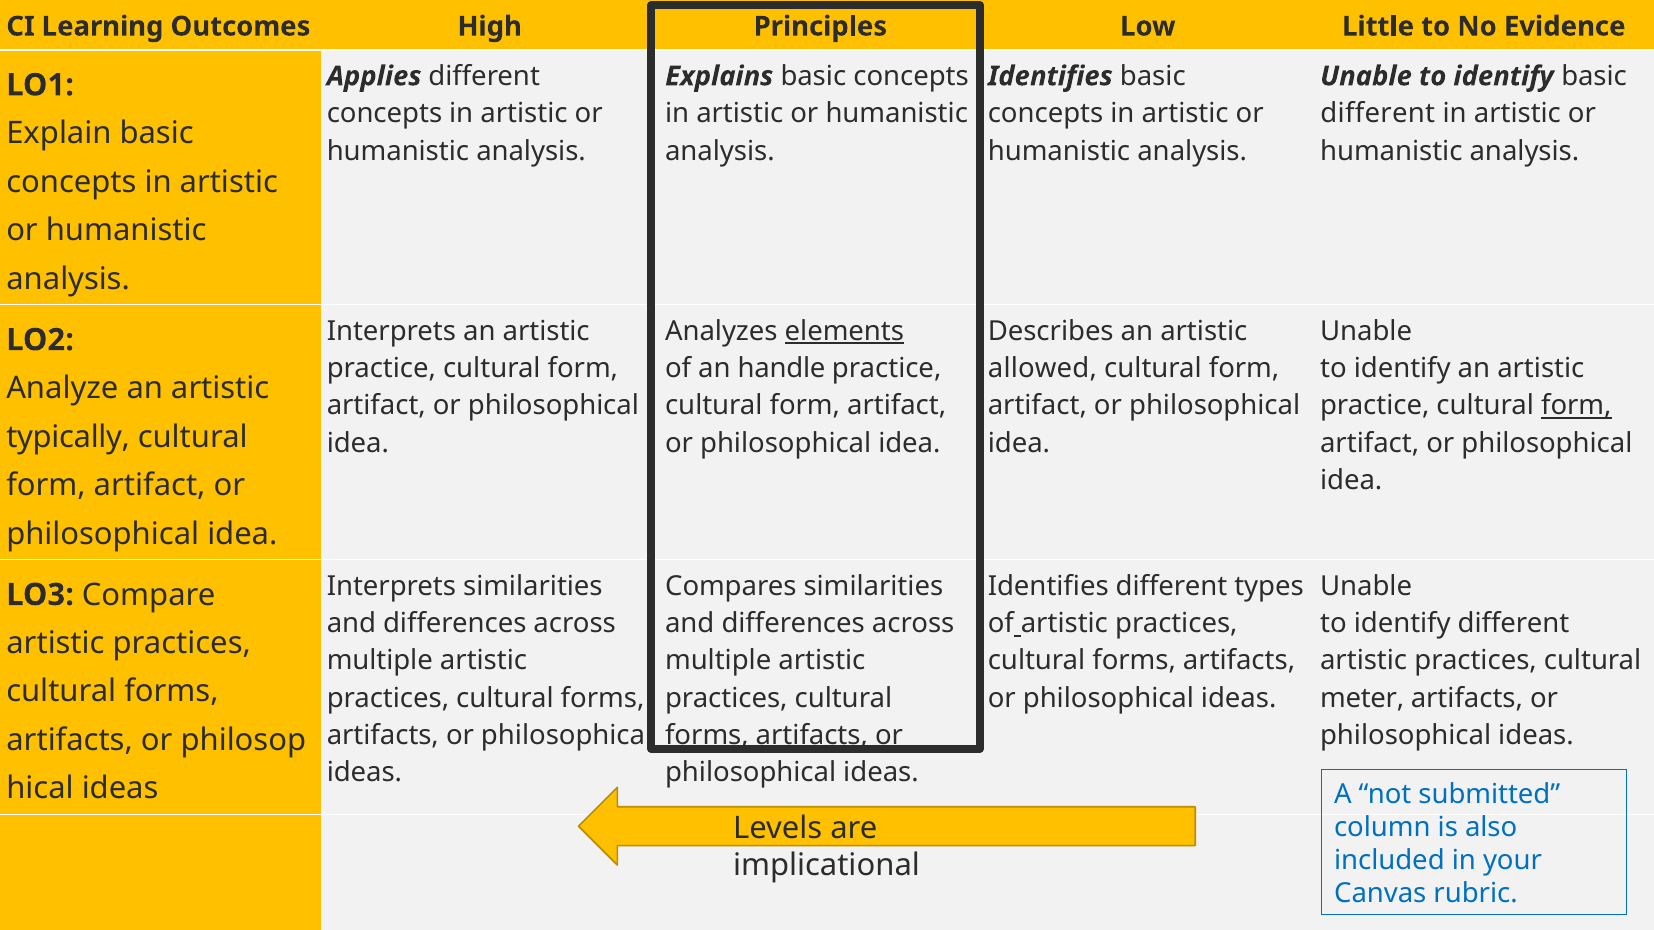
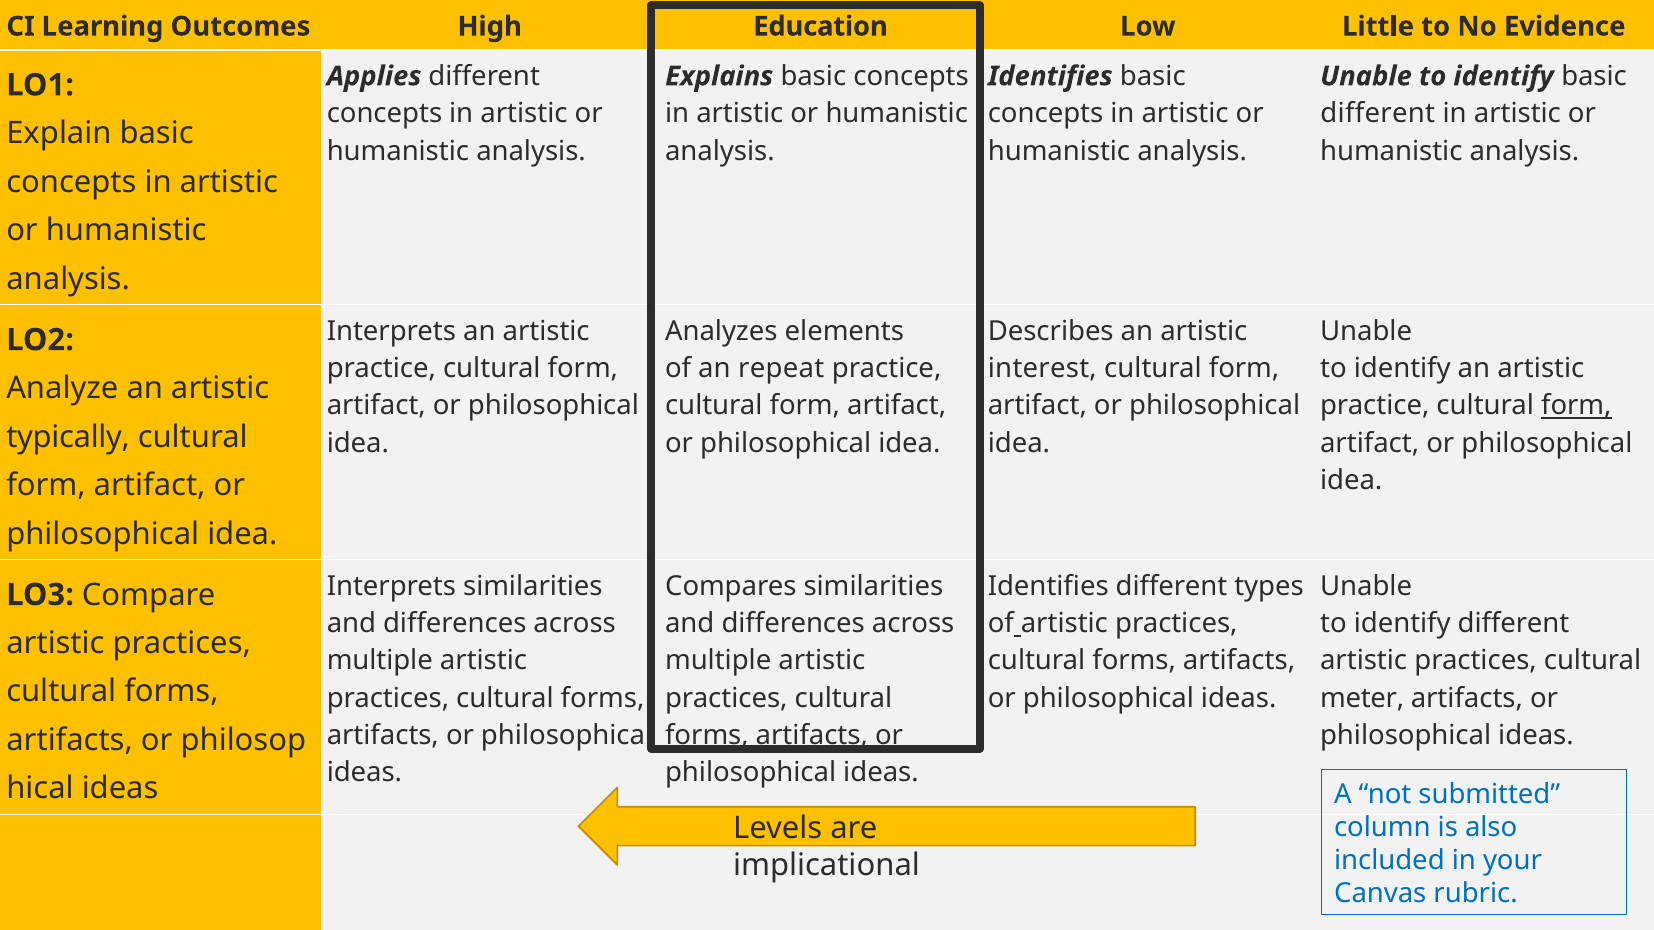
Principles: Principles -> Education (820, 26)
elements underline: present -> none (844, 331)
handle: handle -> repeat (781, 369)
allowed: allowed -> interest (1042, 369)
